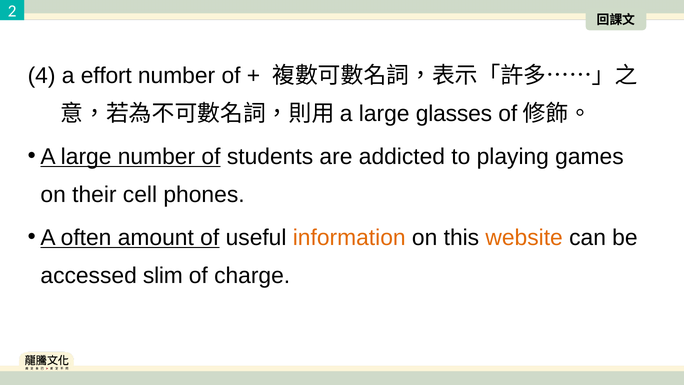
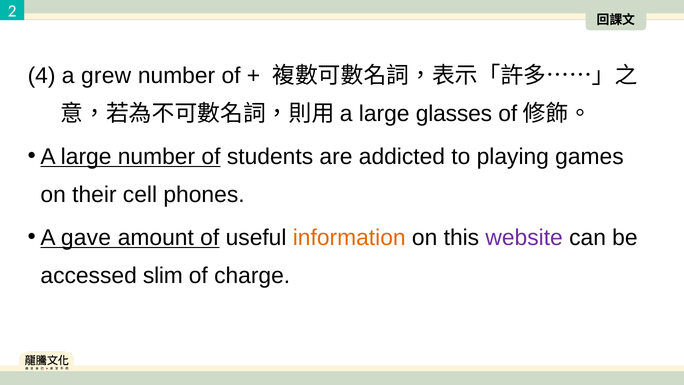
effort: effort -> grew (106, 76)
often: often -> gave (86, 237)
website colour: orange -> purple (524, 237)
